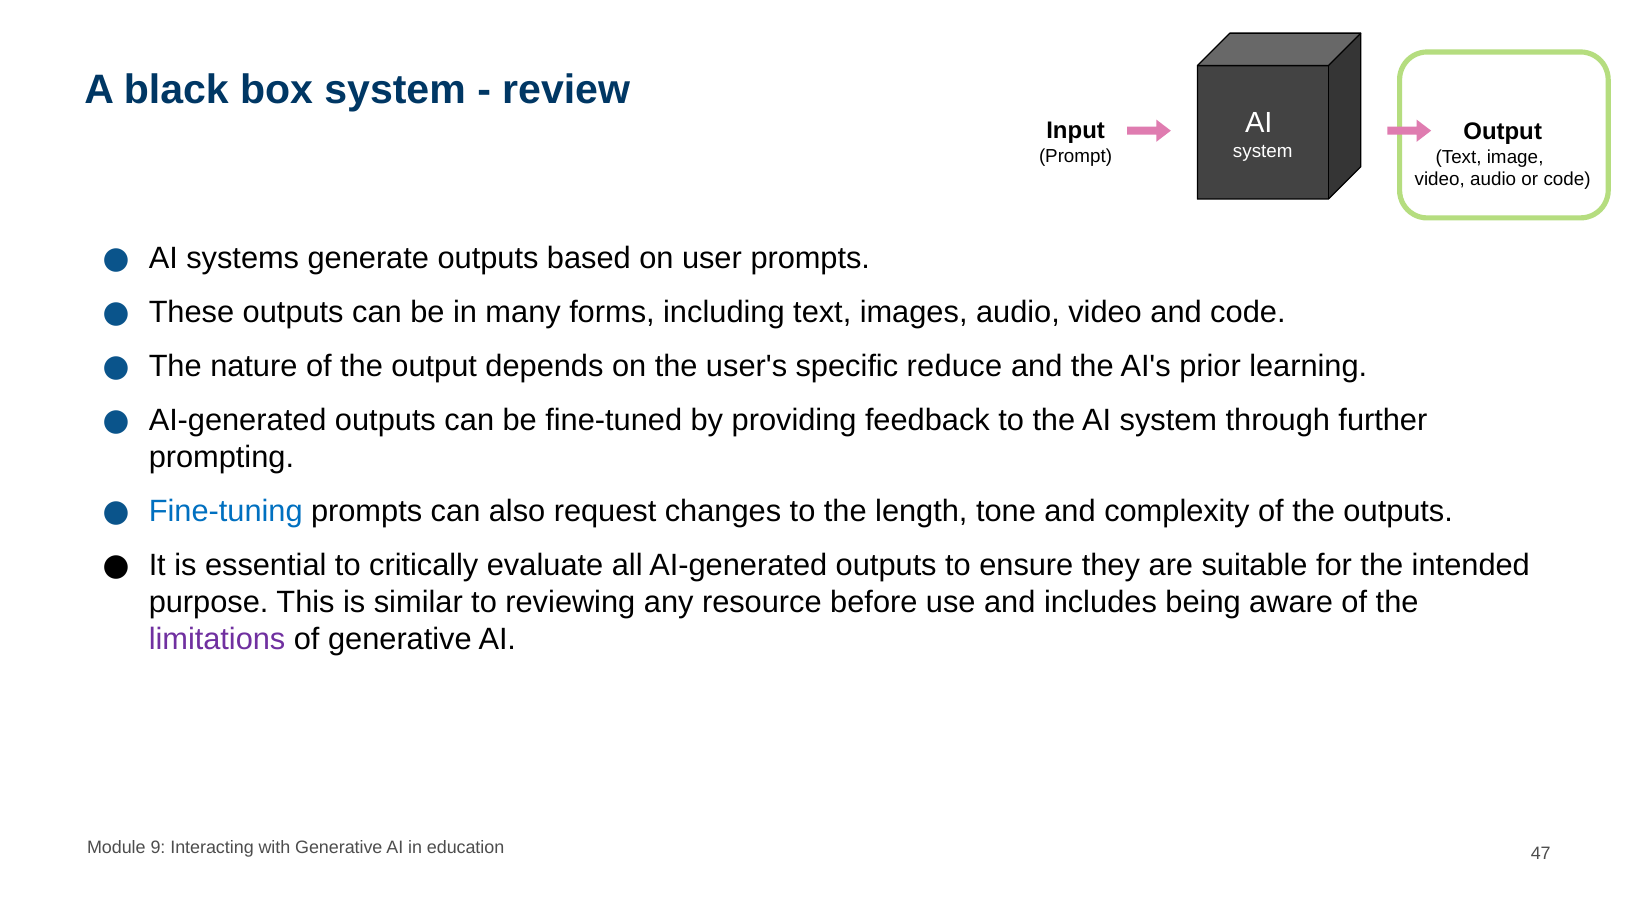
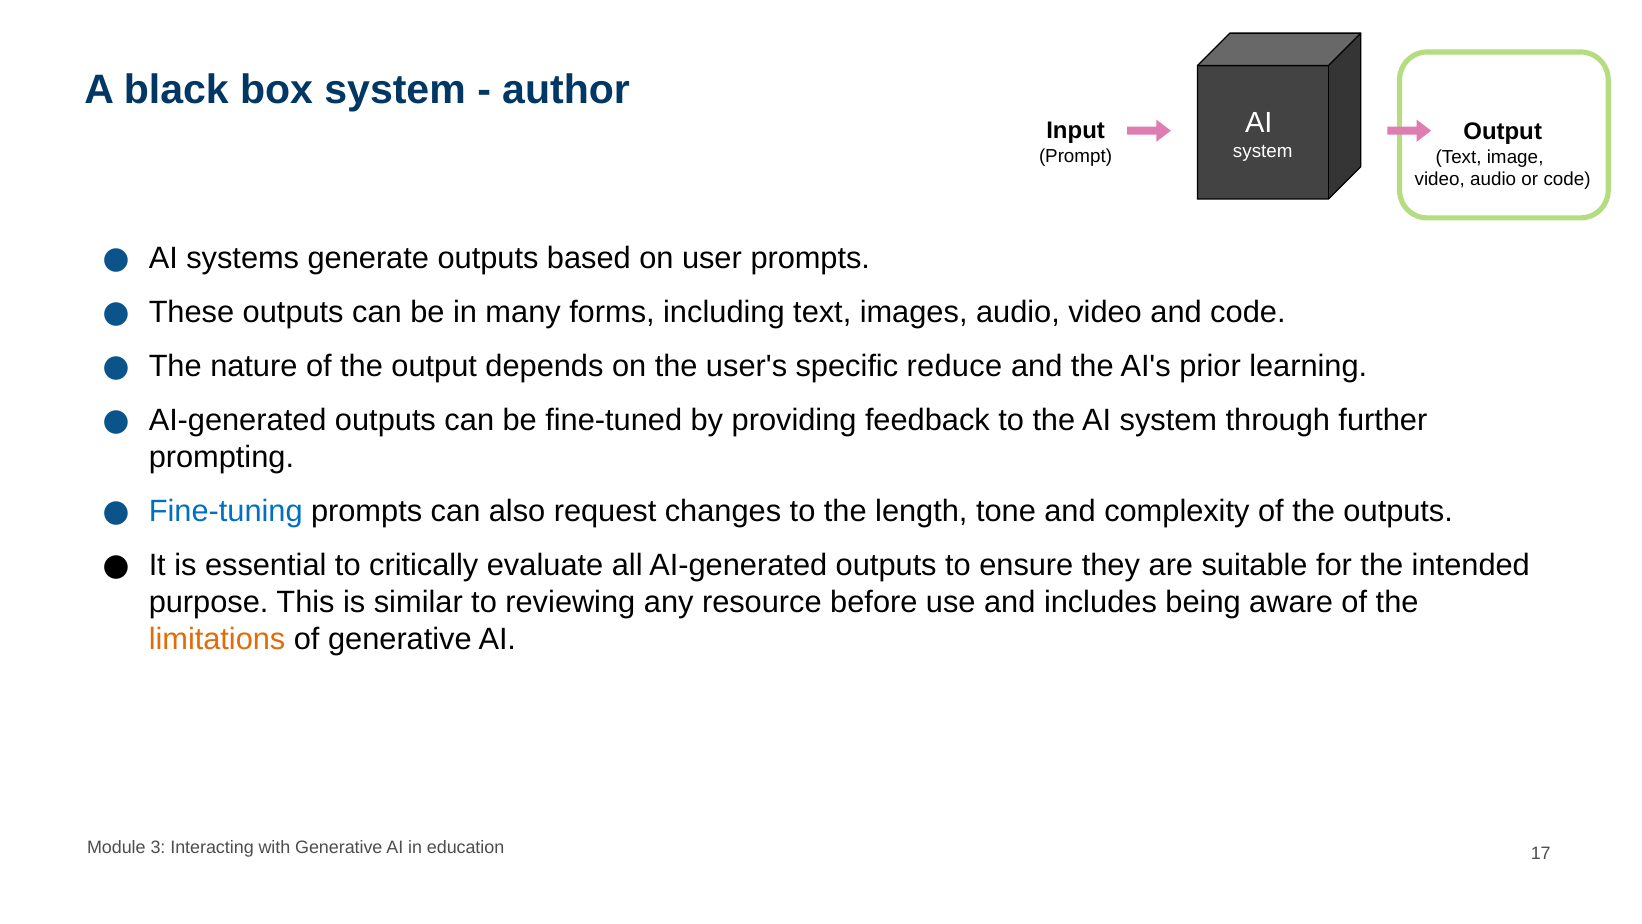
review: review -> author (566, 89)
limitations colour: purple -> orange (217, 639)
9: 9 -> 3 (158, 847)
47: 47 -> 17 (1541, 853)
